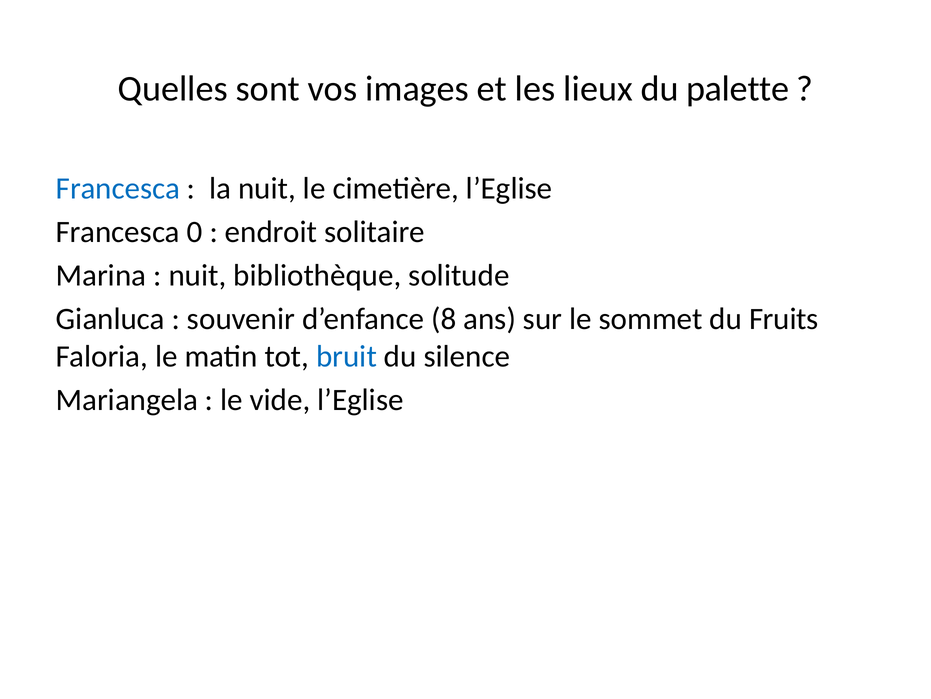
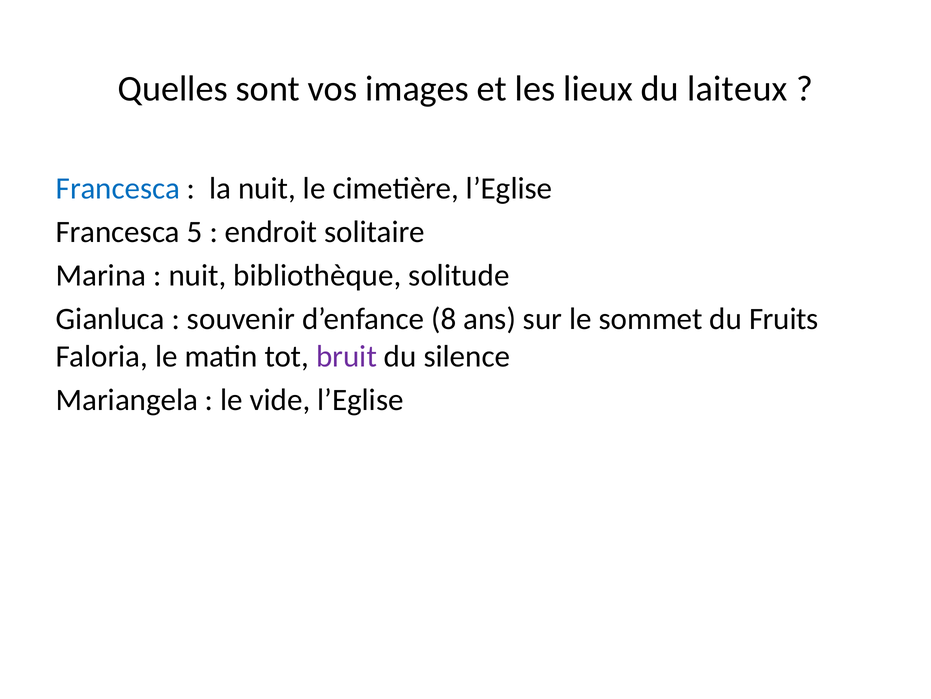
palette: palette -> laiteux (737, 89)
0: 0 -> 5 (195, 232)
bruit colour: blue -> purple (346, 356)
